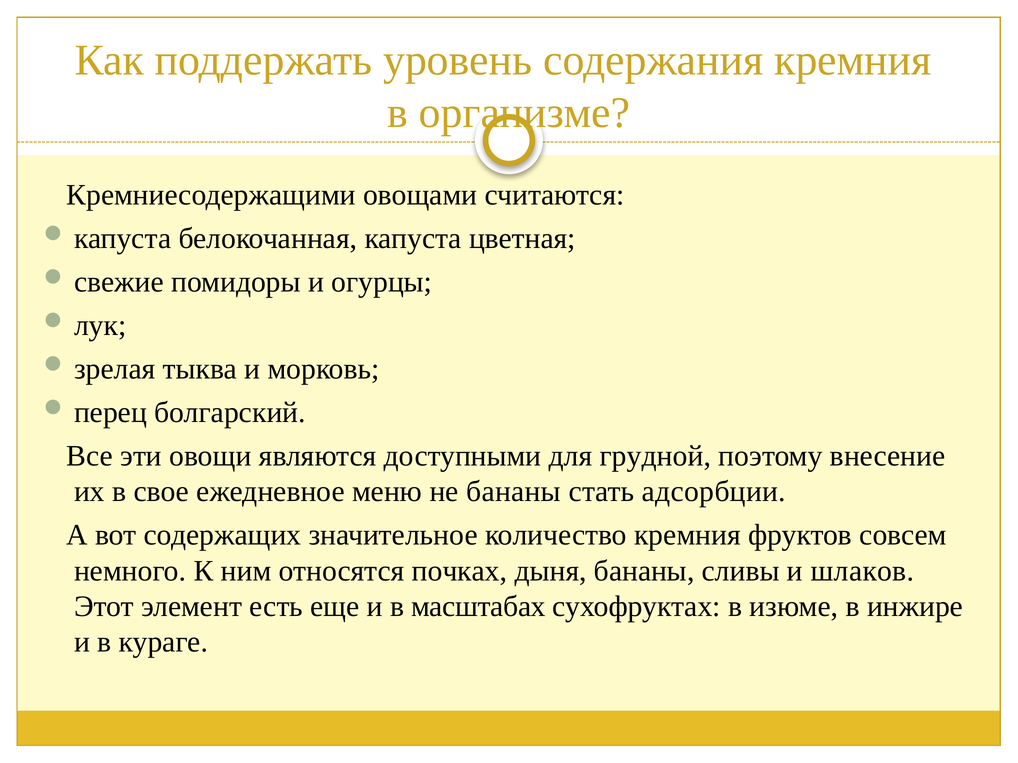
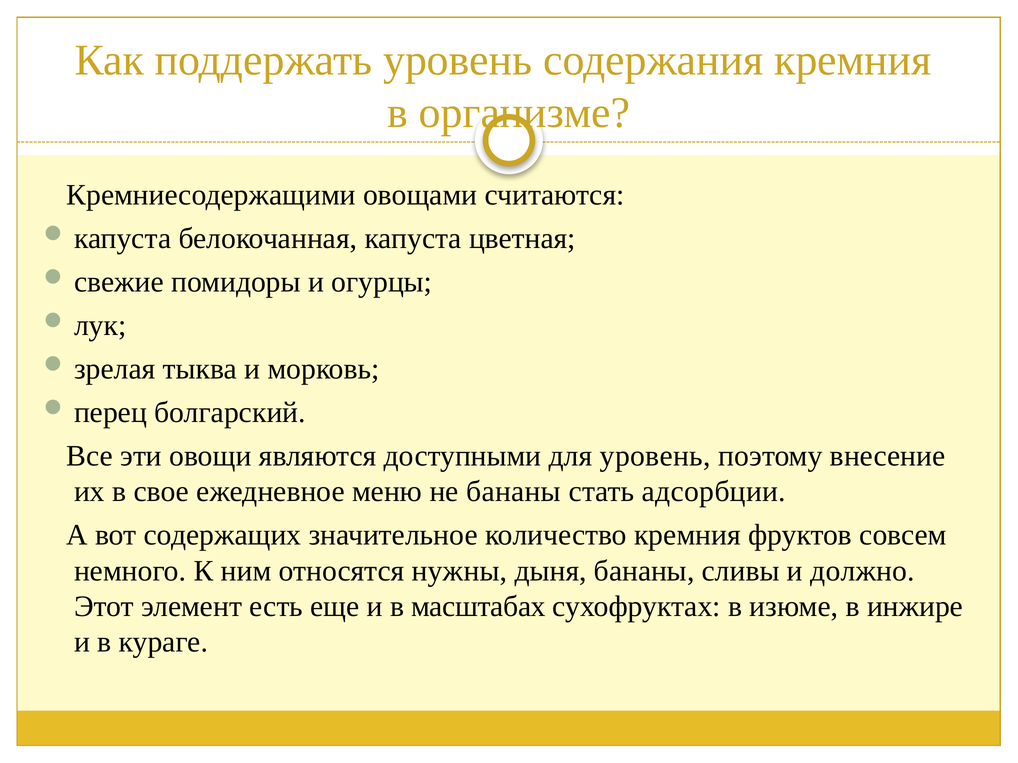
для грудной: грудной -> уровень (655, 456)
почках: почках -> нужны (459, 571)
шлаков: шлаков -> должно (863, 571)
